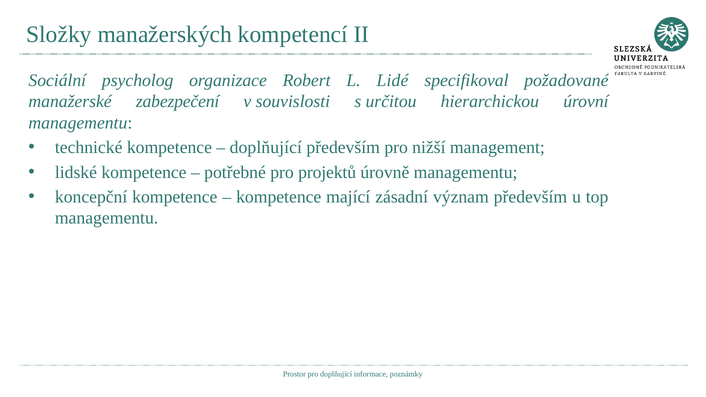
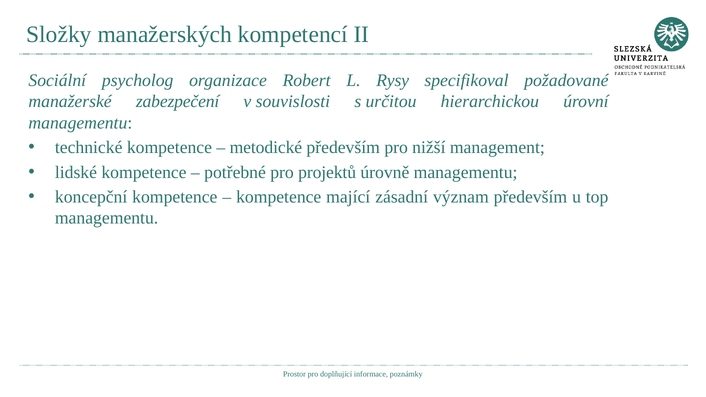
Lidé: Lidé -> Rysy (393, 80)
doplňující: doplňující -> metodické (266, 148)
